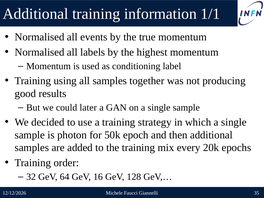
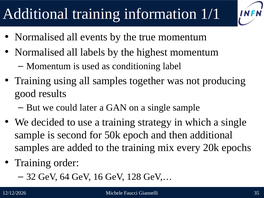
photon: photon -> second (72, 135)
